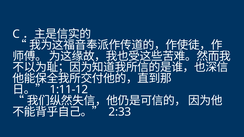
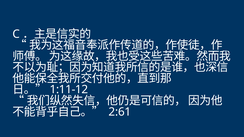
2:33: 2:33 -> 2:61 (120, 112)
